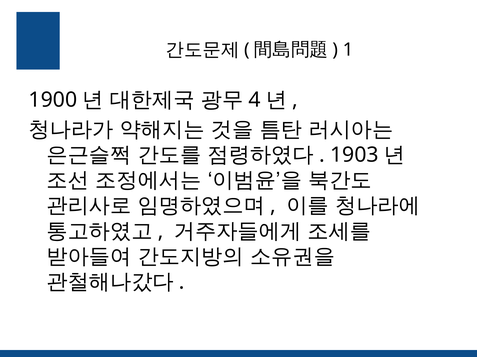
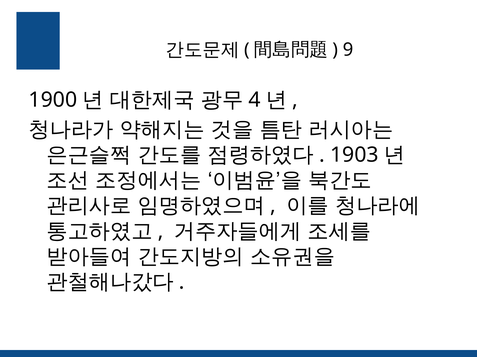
1: 1 -> 9 (348, 50)
